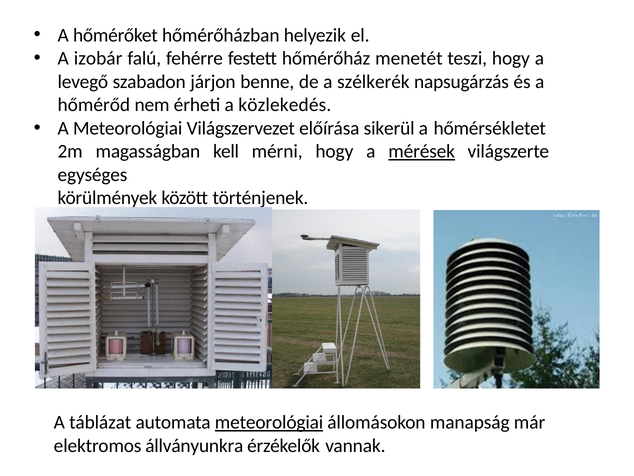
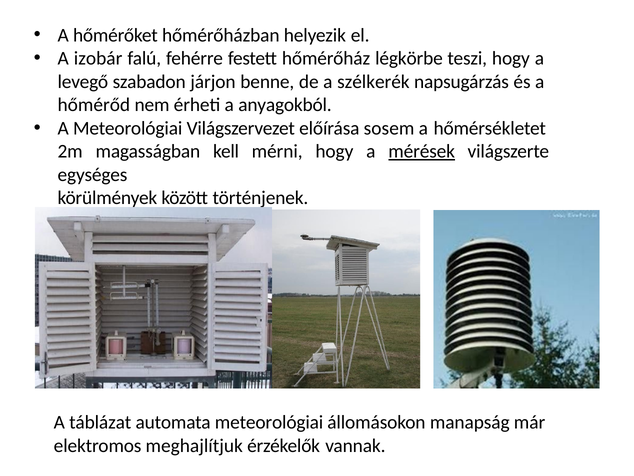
menetét: menetét -> légkörbe (409, 58)
közlekedés: közlekedés -> anyagokból (285, 105)
sikerül: sikerül -> sosem (389, 128)
meteorológiai underline: present -> none (269, 422)
állványunkra: állványunkra -> meghajlítjuk (194, 445)
